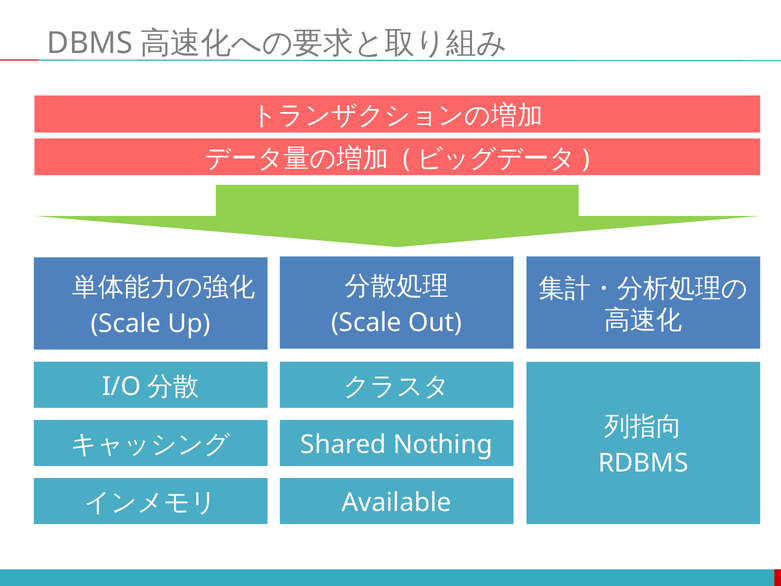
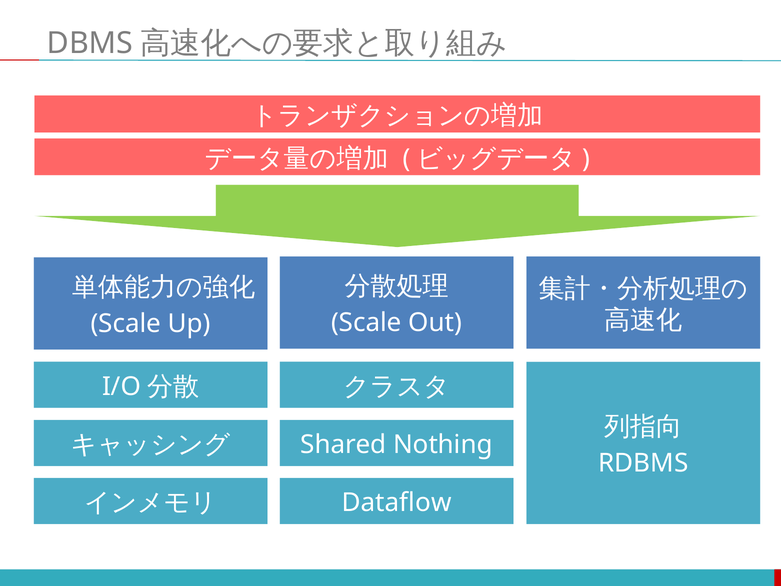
Available: Available -> Dataflow (397, 503)
